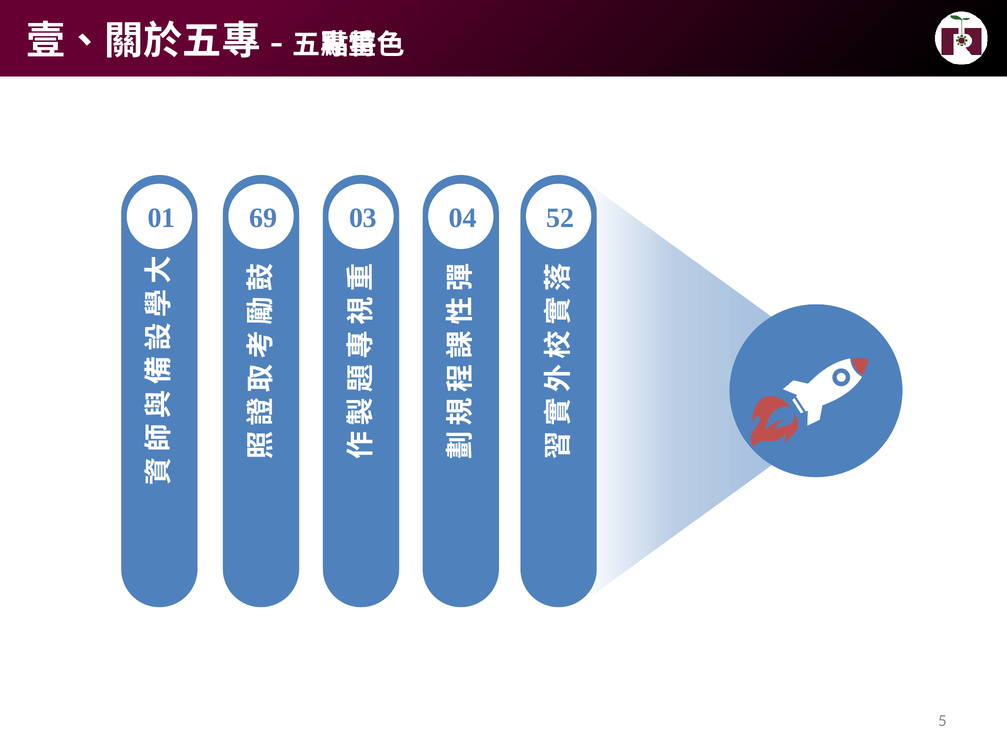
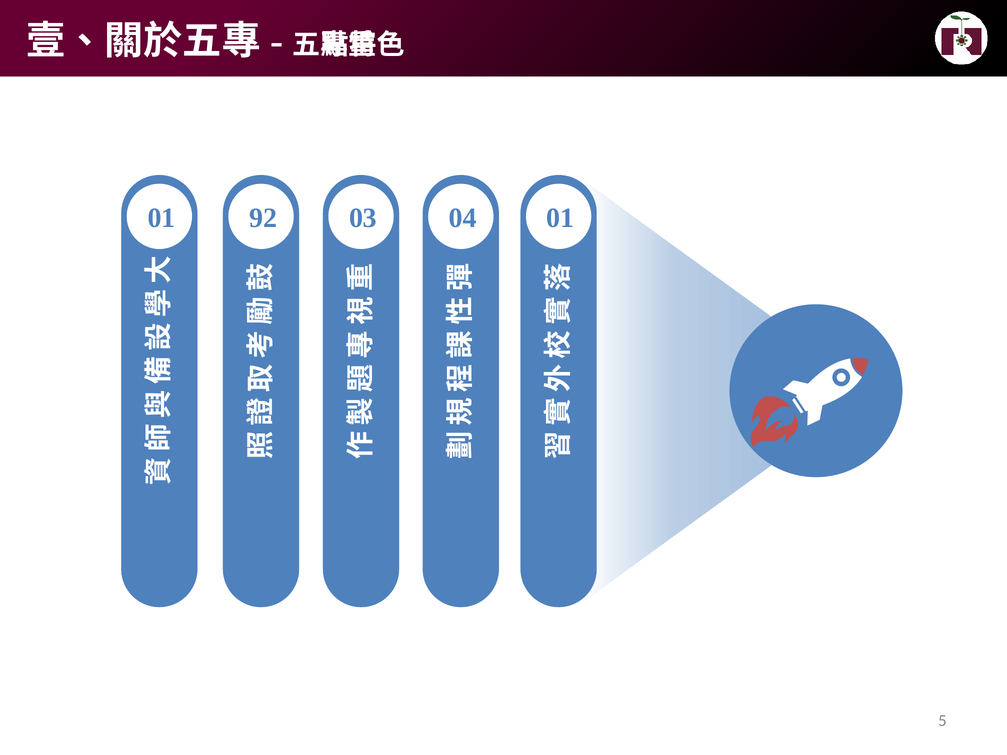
69: 69 -> 92 (263, 218)
04 52: 52 -> 01 (560, 218)
